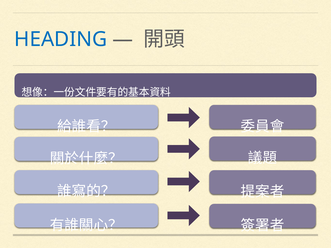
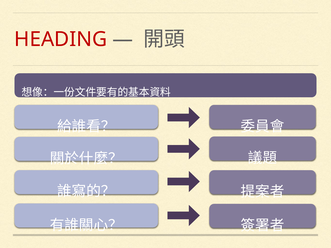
HEADING colour: blue -> red (61, 39)
